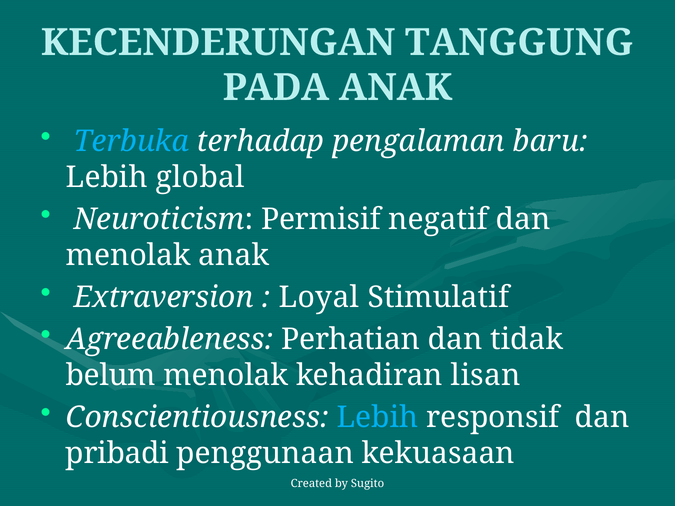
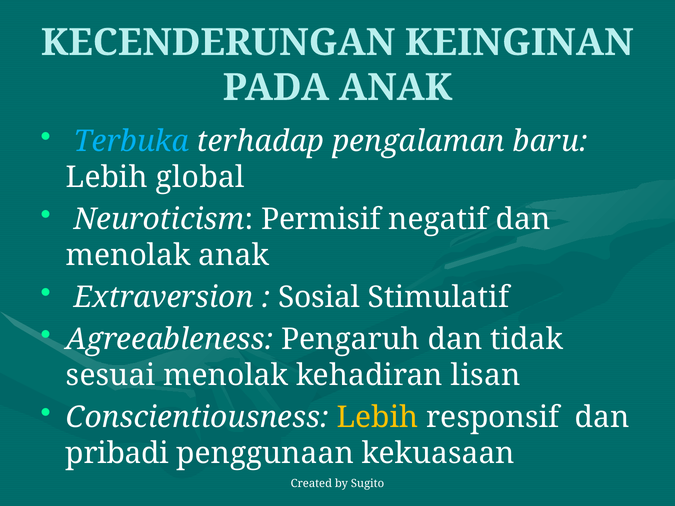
TANGGUNG: TANGGUNG -> KEINGINAN (519, 43)
Loyal: Loyal -> Sosial (319, 298)
Perhatian: Perhatian -> Pengaruh (351, 340)
belum: belum -> sesuai (111, 376)
Lebih colour: light blue -> yellow (378, 418)
